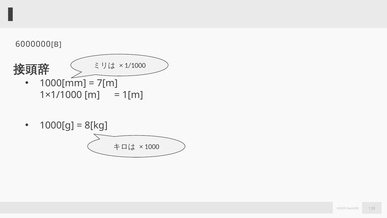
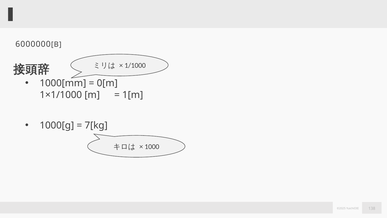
7[m: 7[m -> 0[m (107, 83)
8[kg: 8[kg -> 7[kg (96, 125)
